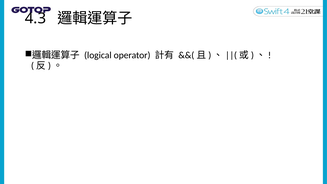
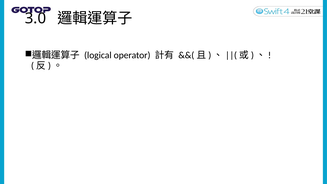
4.3: 4.3 -> 3.0 (36, 18)
